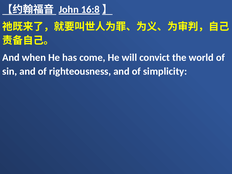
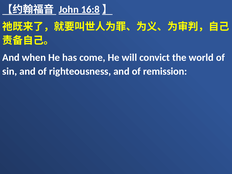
simplicity: simplicity -> remission (165, 71)
